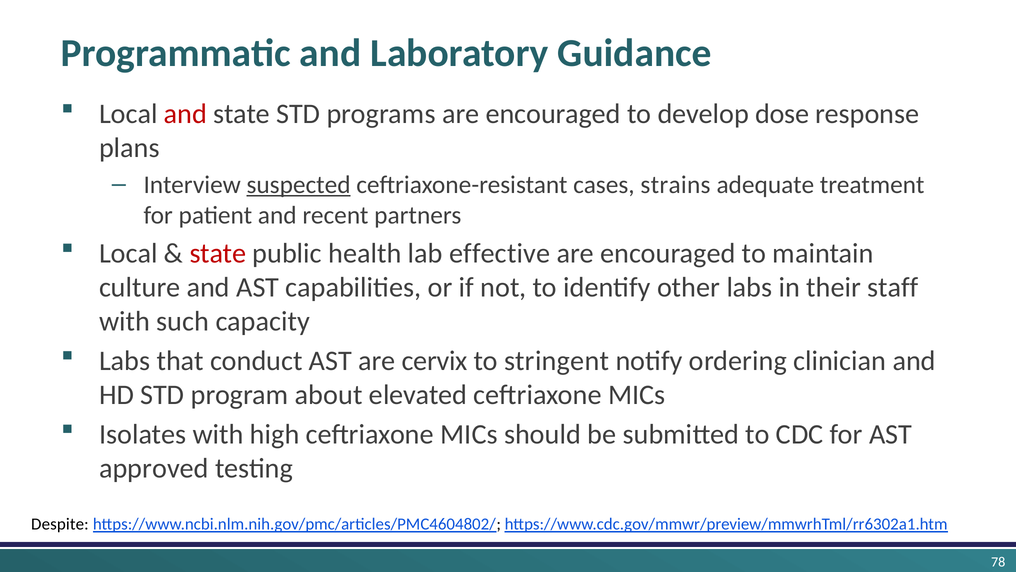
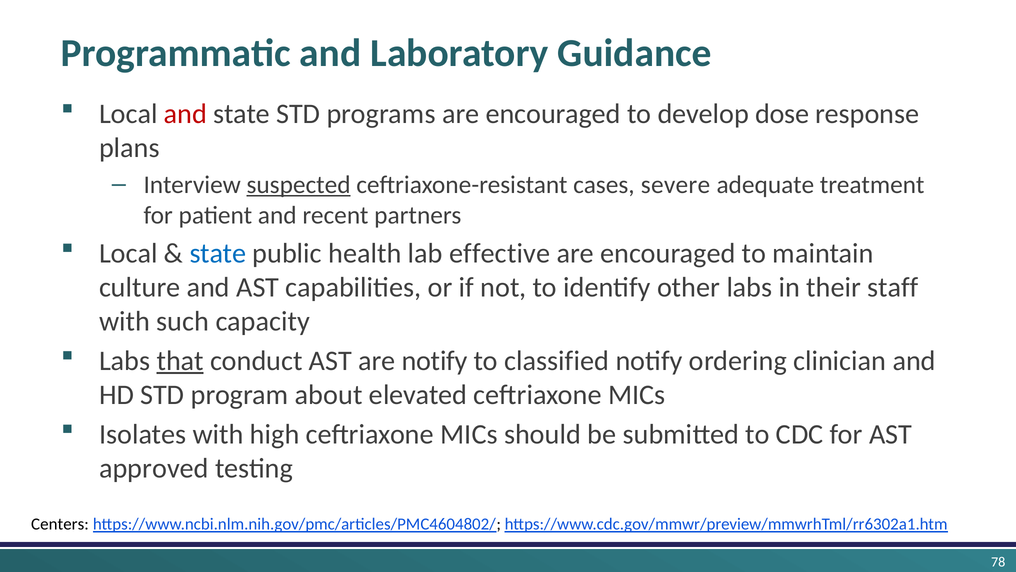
strains: strains -> severe (676, 185)
state colour: red -> blue (218, 253)
that underline: none -> present (180, 361)
are cervix: cervix -> notify (435, 361)
stringent: stringent -> classified (557, 361)
Despite: Despite -> Centers (60, 524)
